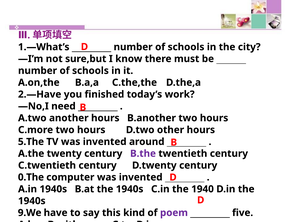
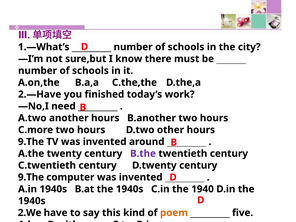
5.The: 5.The -> 9.The (31, 142)
0.The: 0.The -> 9.The (31, 177)
9.We: 9.We -> 2.We (30, 213)
poem colour: purple -> orange (174, 213)
